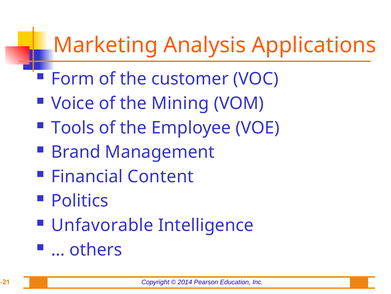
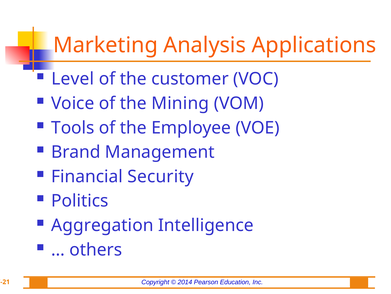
Form: Form -> Level (73, 79)
Content: Content -> Security (161, 176)
Unfavorable: Unfavorable -> Aggregation (102, 225)
